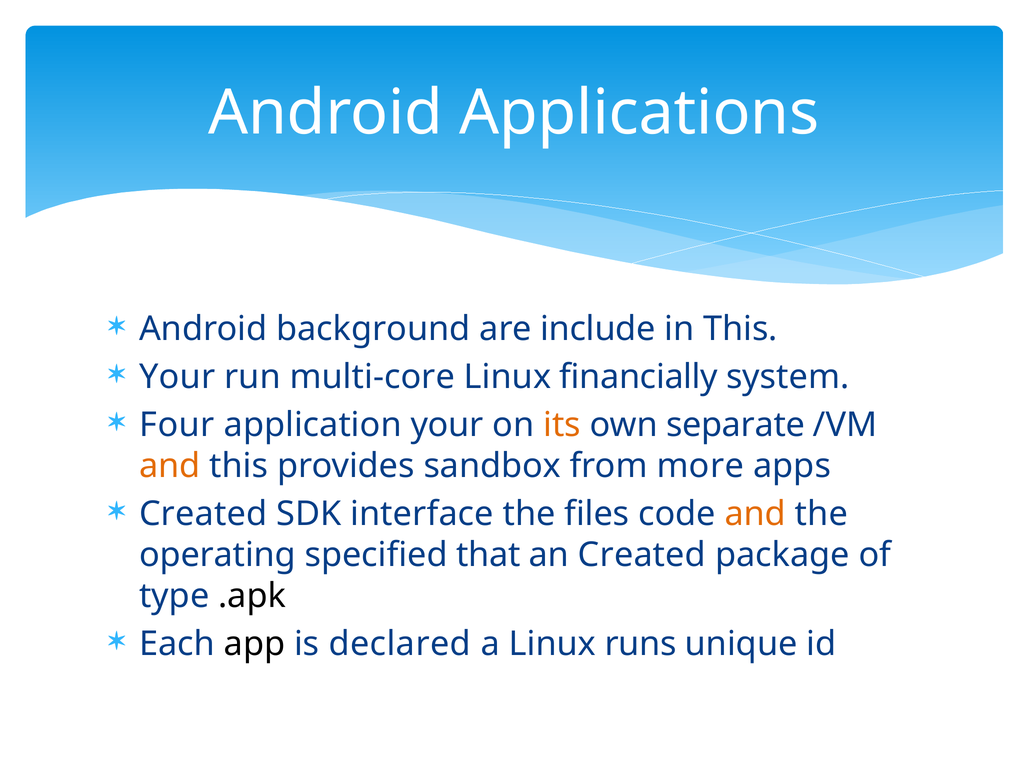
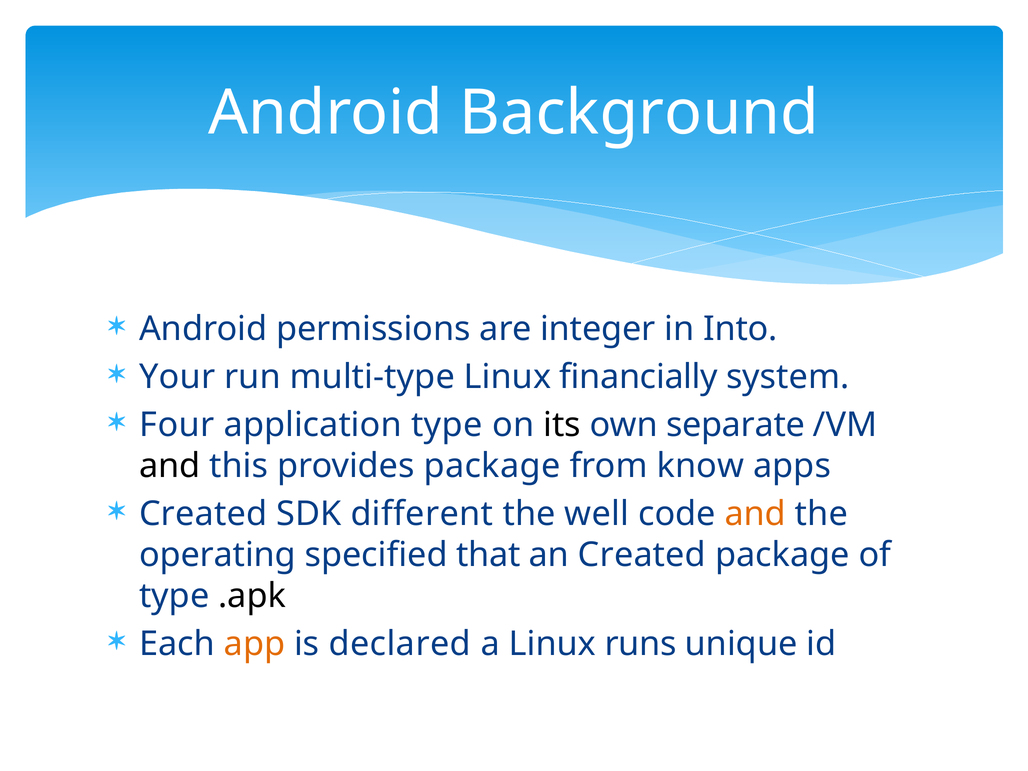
Applications: Applications -> Background (639, 113)
background: background -> permissions (373, 329)
include: include -> integer (598, 329)
in This: This -> Into (740, 329)
multi-core: multi-core -> multi-type (372, 377)
application your: your -> type (447, 425)
its colour: orange -> black (562, 425)
and colour: orange -> black (170, 466)
provides sandbox: sandbox -> package (492, 466)
more: more -> know (700, 466)
interface: interface -> different (422, 514)
files: files -> well (597, 514)
app colour: black -> orange (255, 644)
